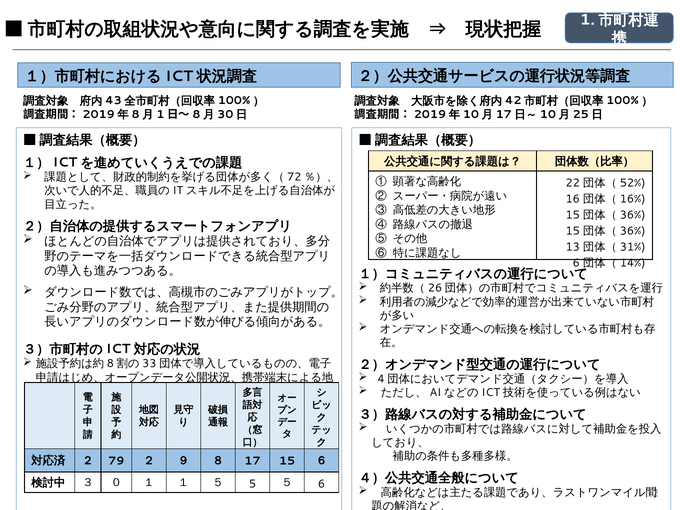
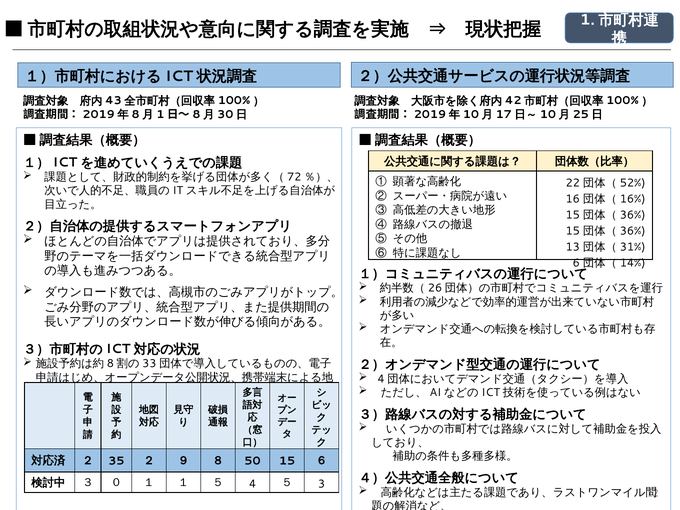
79: 79 -> 35 (116, 461)
17: 17 -> 50 (252, 461)
5: 5 -> 4 (253, 484)
５ 6: 6 -> 3 (322, 484)
